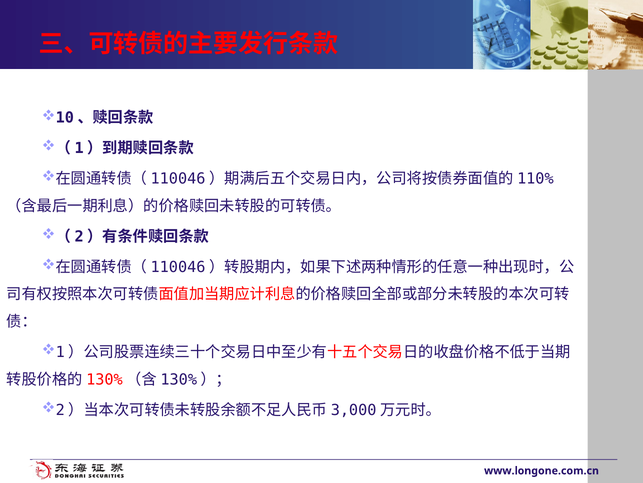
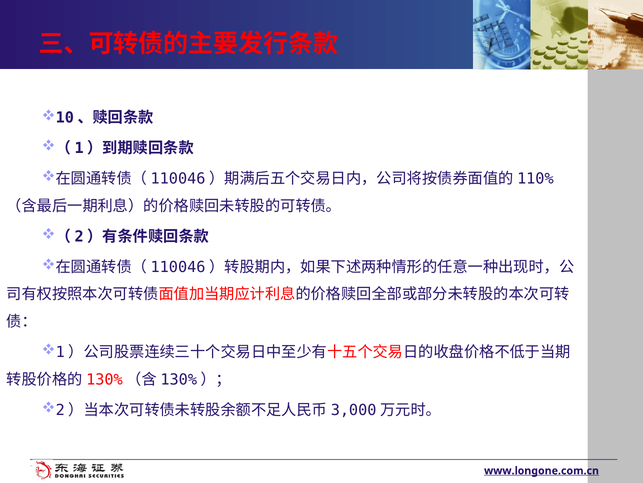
www.longone.com.cn underline: none -> present (542, 470)
